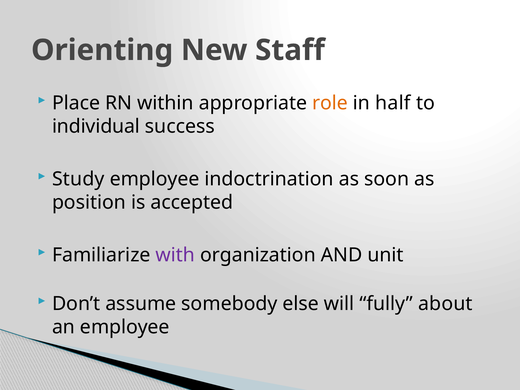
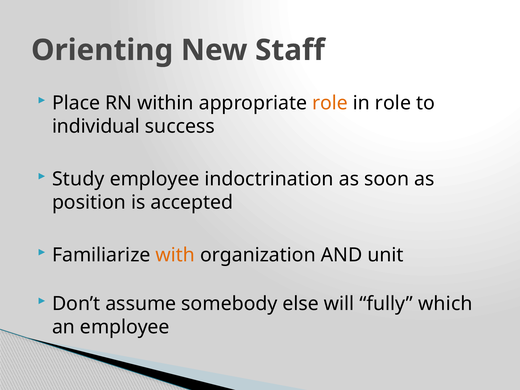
in half: half -> role (393, 103)
with colour: purple -> orange (175, 255)
about: about -> which (445, 304)
